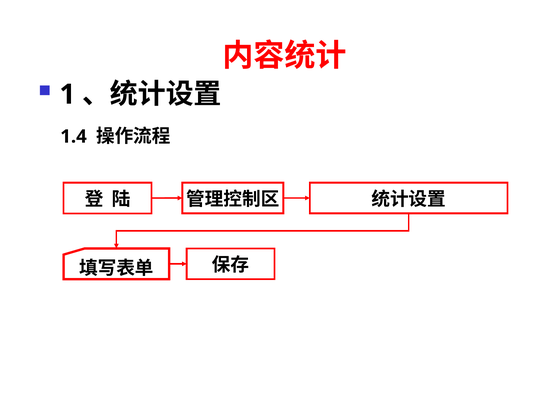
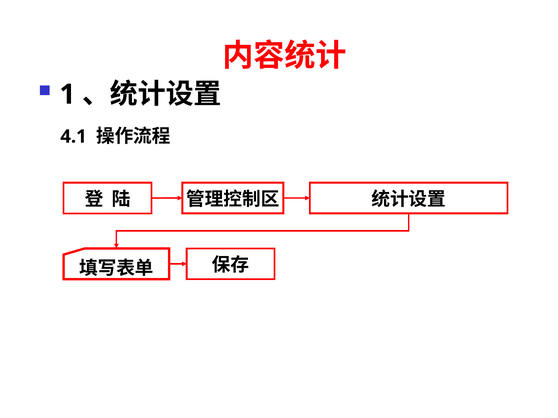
1.4: 1.4 -> 4.1 (74, 137)
